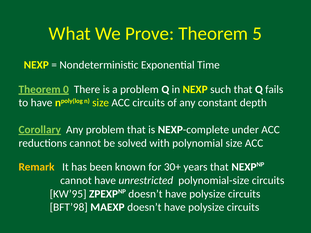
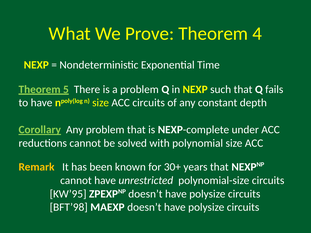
5: 5 -> 4 (257, 34)
0: 0 -> 5 (66, 89)
